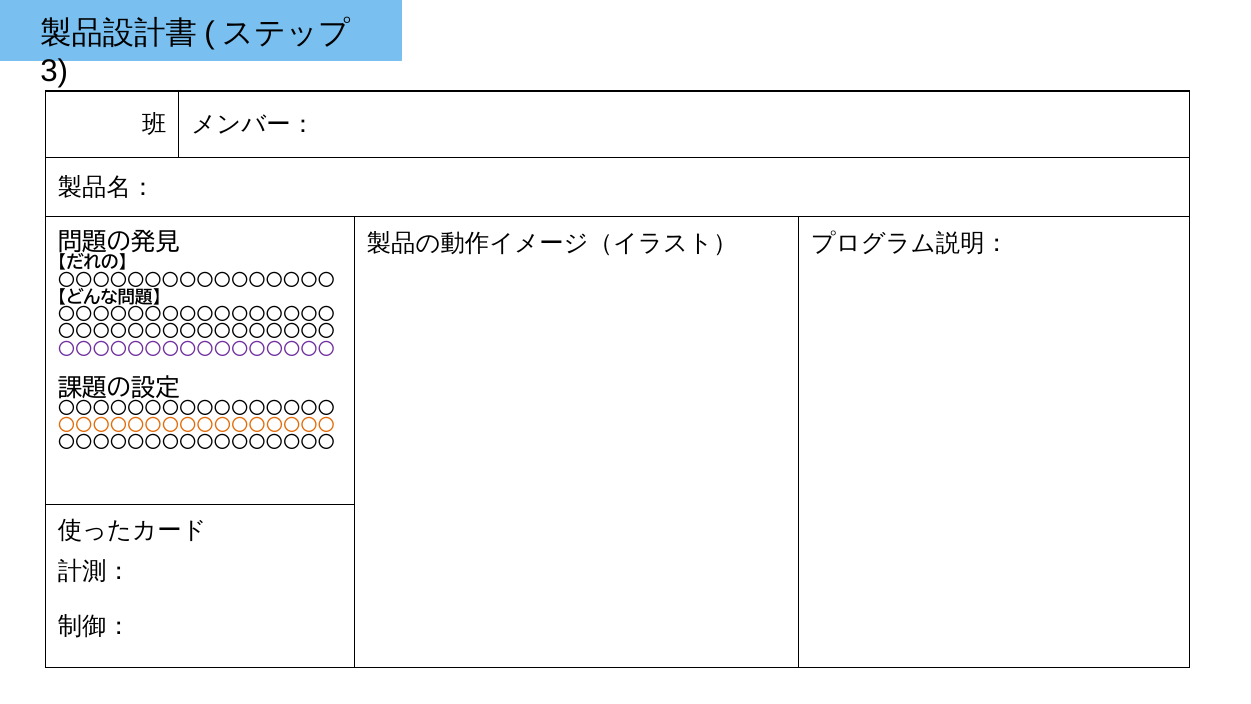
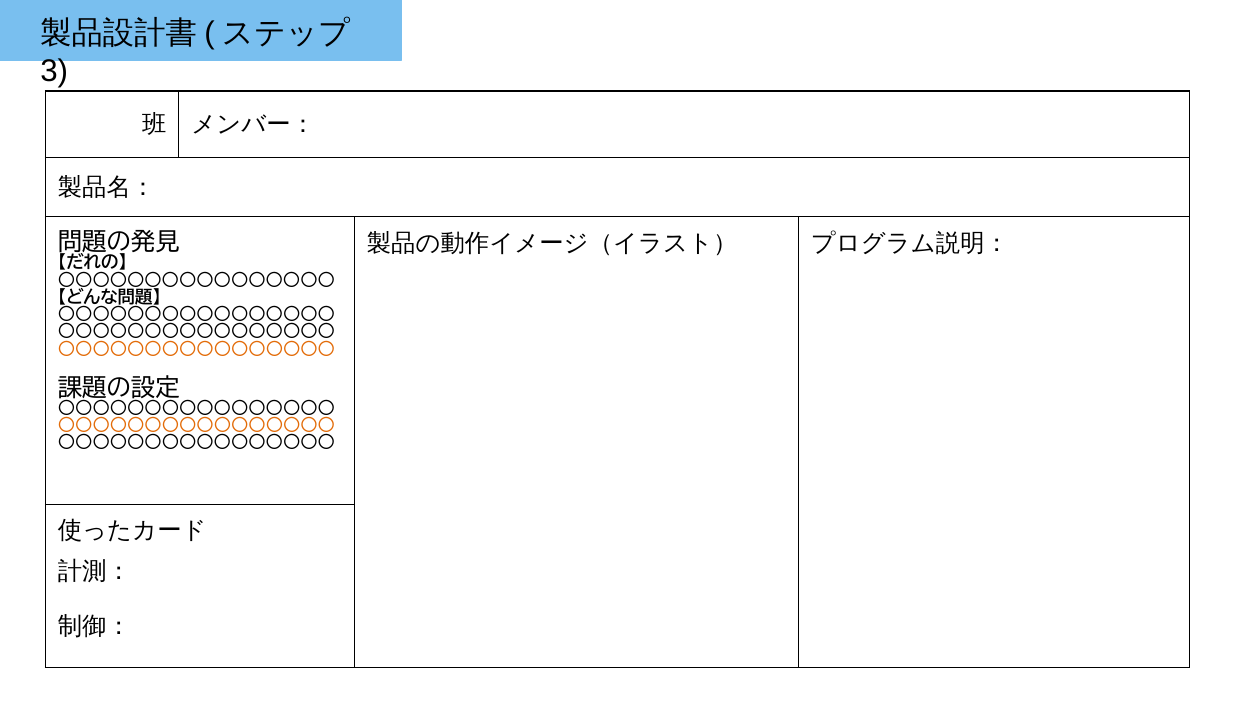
〇〇〇〇〇〇〇〇〇〇〇〇〇〇〇〇 colour: purple -> orange (196, 349)
